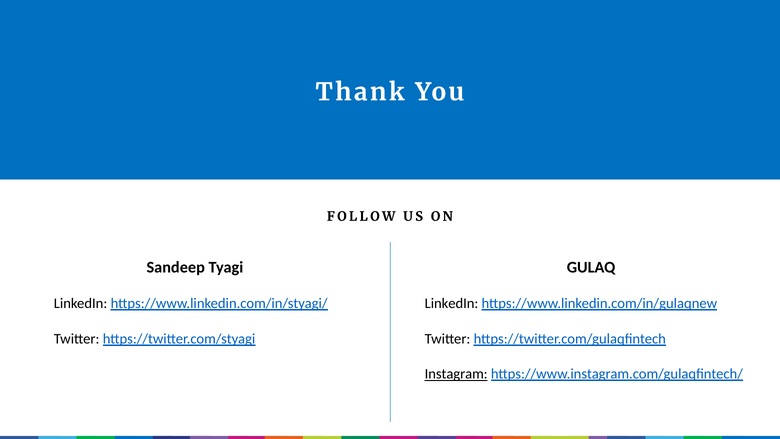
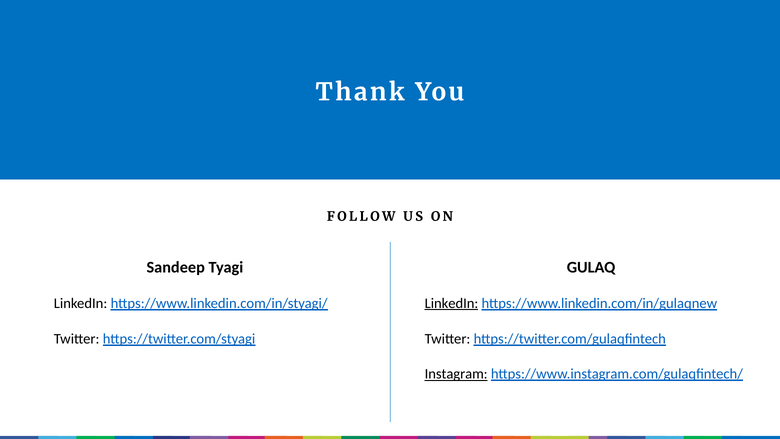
LinkedIn underline: none -> present (452, 303)
